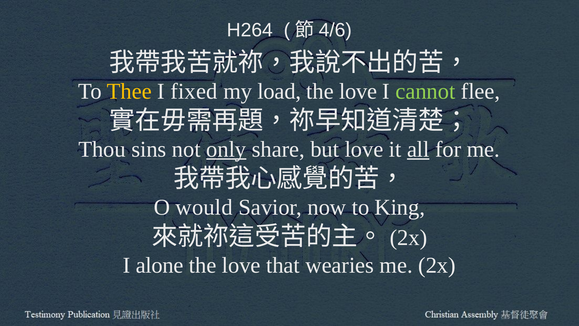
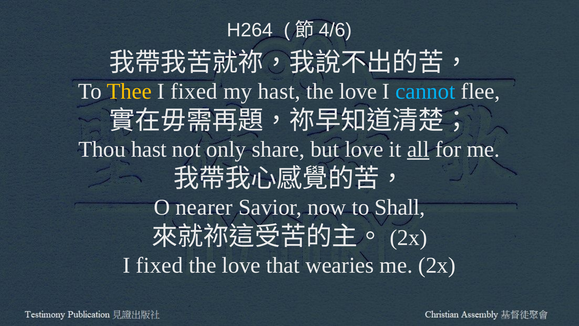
my load: load -> hast (279, 91)
cannot colour: light green -> light blue (425, 91)
Thou sins: sins -> hast (149, 149)
only underline: present -> none (226, 149)
would: would -> nearer (204, 207)
King: King -> Shall (400, 207)
alone: alone -> fixed (159, 265)
